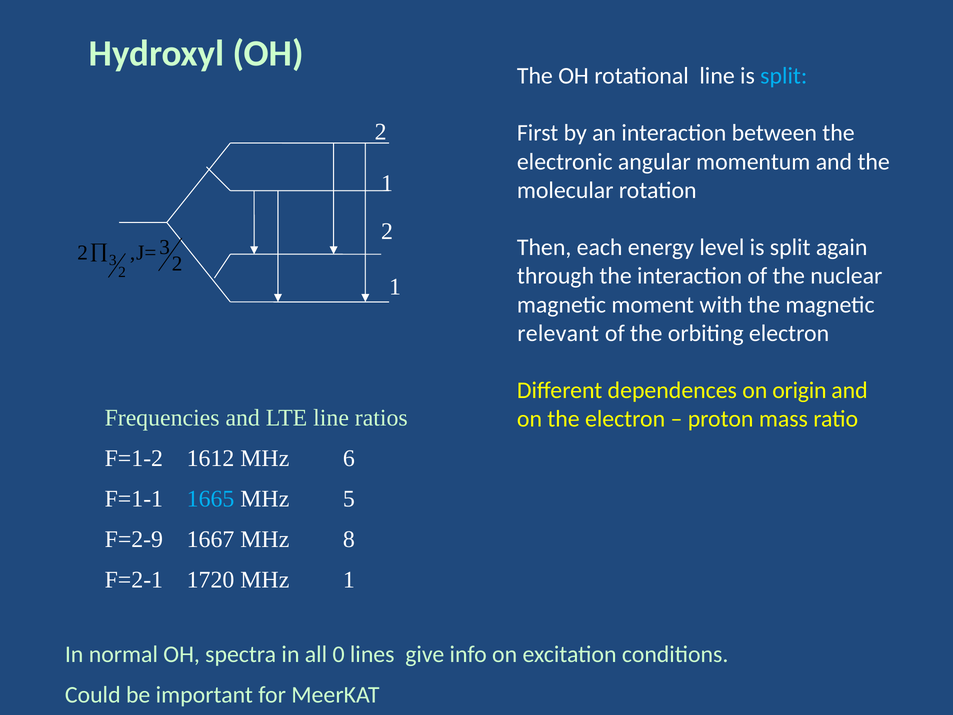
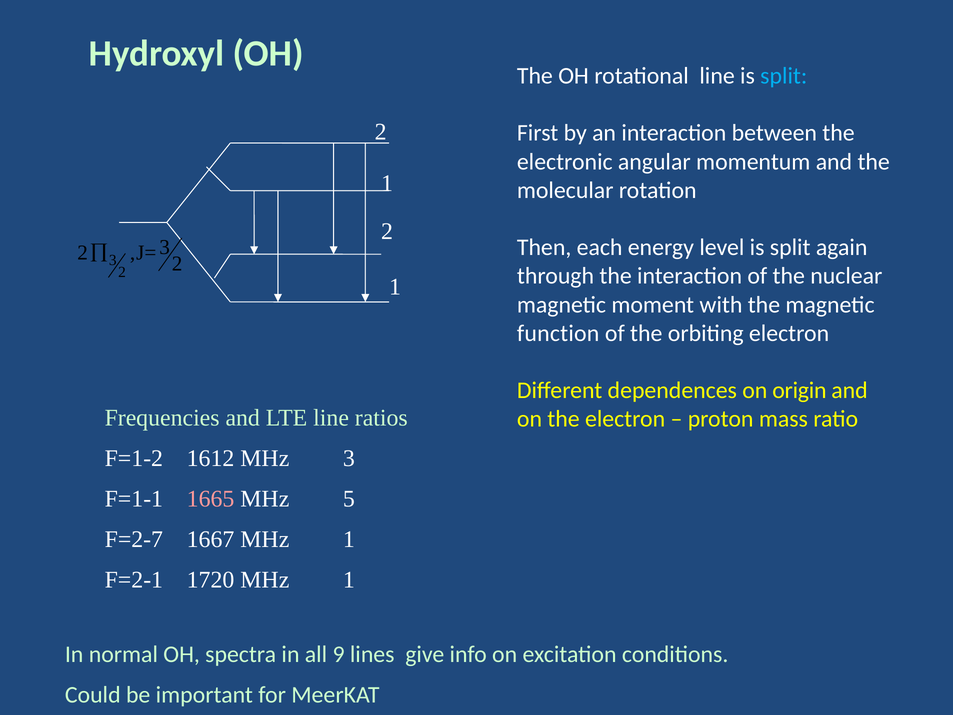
relevant: relevant -> function (558, 333)
MHz 6: 6 -> 3 (349, 458)
1665 colour: light blue -> pink (211, 499)
F=2-9: F=2-9 -> F=2-7 (134, 539)
1667 MHz 8: 8 -> 1 (349, 539)
0: 0 -> 9 (339, 654)
